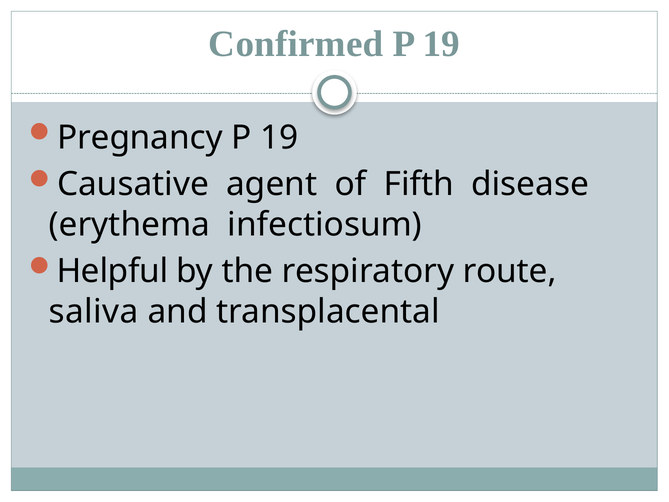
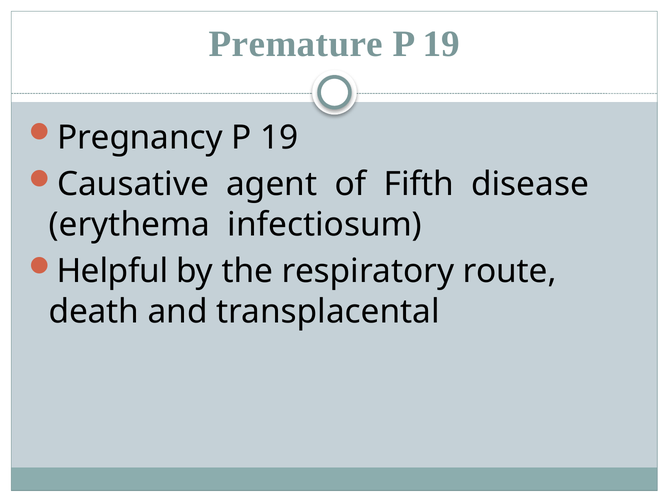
Confirmed: Confirmed -> Premature (296, 44)
saliva: saliva -> death (94, 311)
